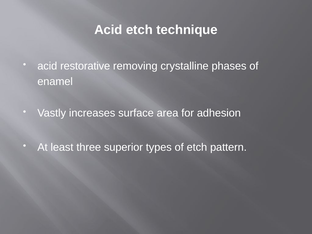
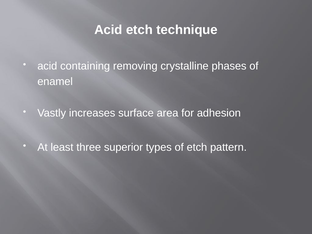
restorative: restorative -> containing (85, 66)
